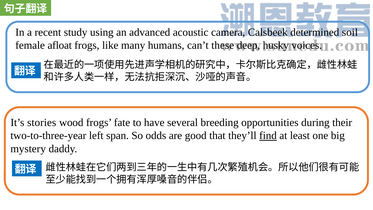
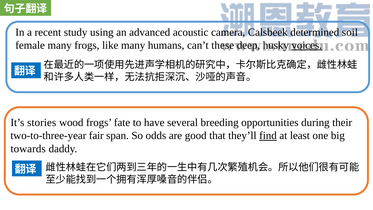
female afloat: afloat -> many (60, 45)
voices underline: none -> present (307, 45)
left: left -> fair (96, 136)
mystery: mystery -> towards (28, 149)
